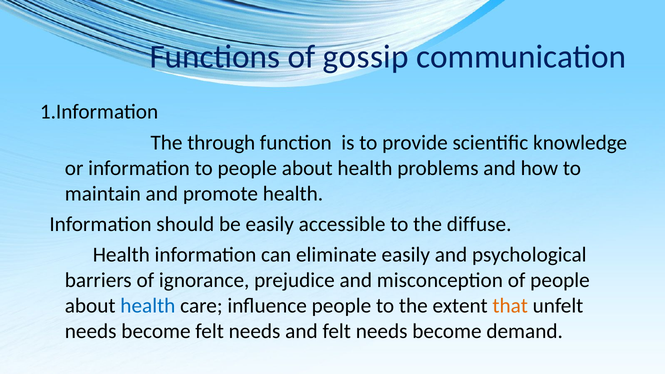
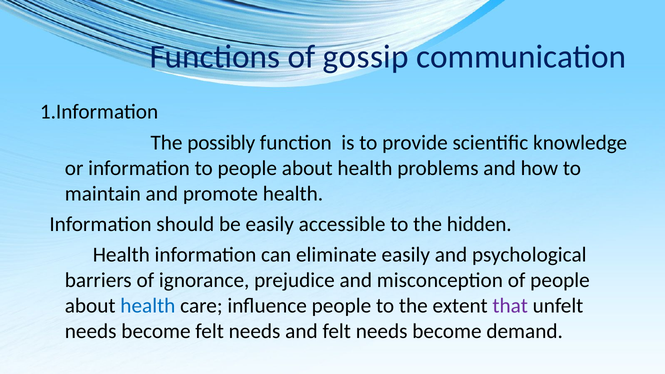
through: through -> possibly (221, 143)
diffuse: diffuse -> hidden (479, 224)
that colour: orange -> purple (510, 306)
